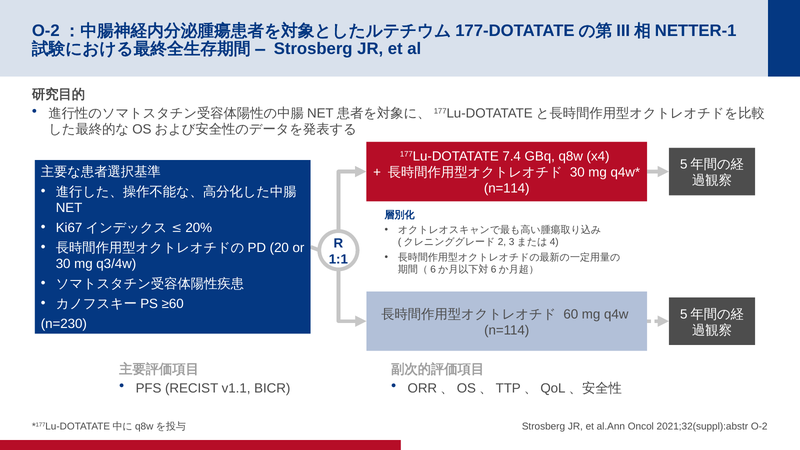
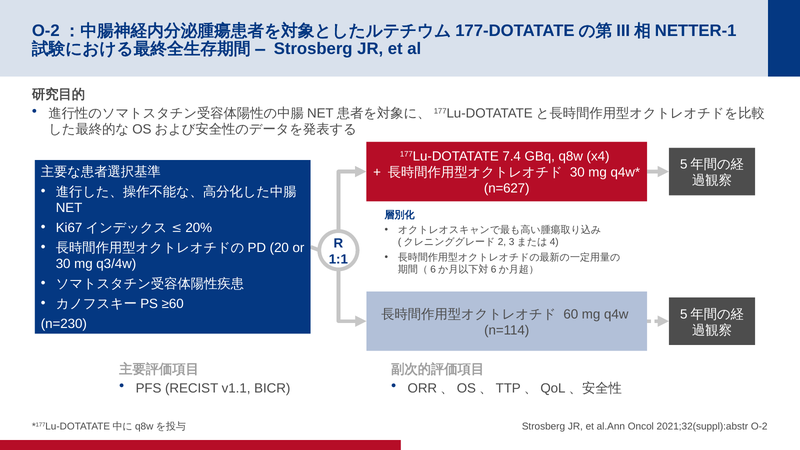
n=114: n=114 -> n=627 (507, 188)
